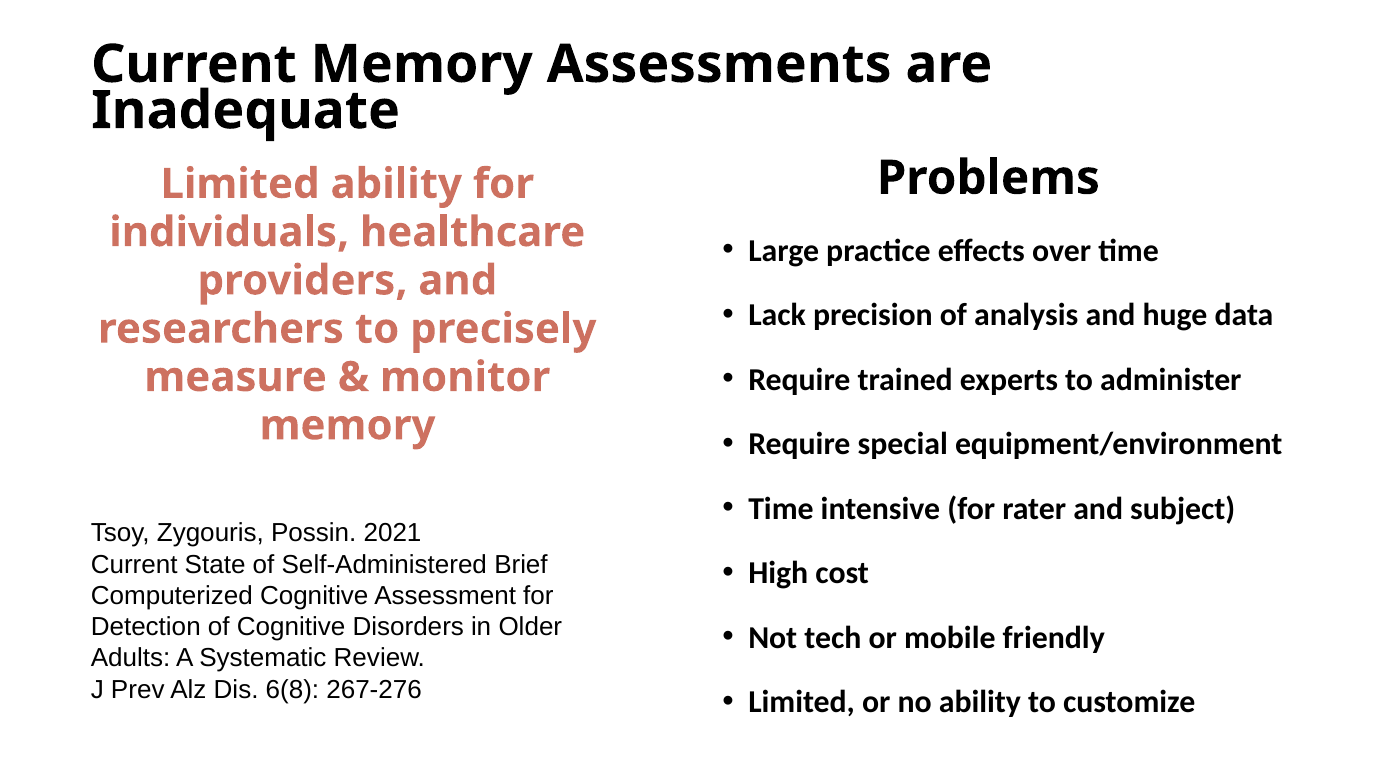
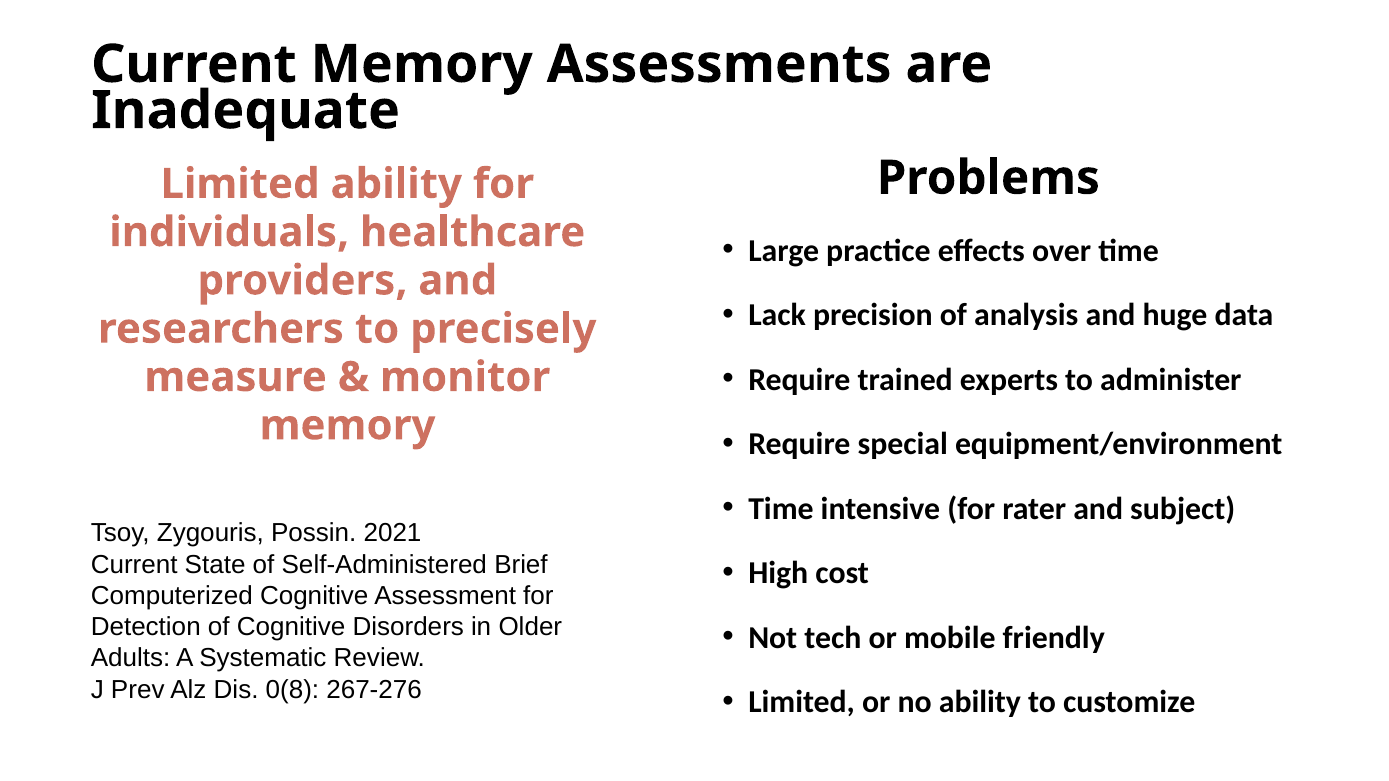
6(8: 6(8 -> 0(8 (292, 690)
